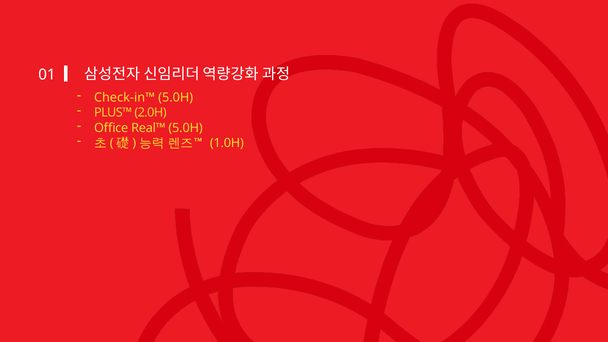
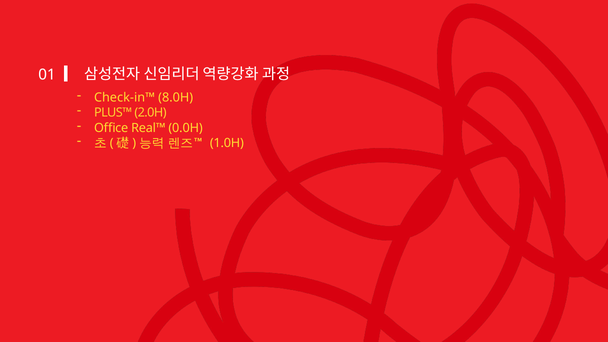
Check-in™ 5.0H: 5.0H -> 8.0H (176, 98)
Real™ 5.0H: 5.0H -> 0.0H (186, 128)
